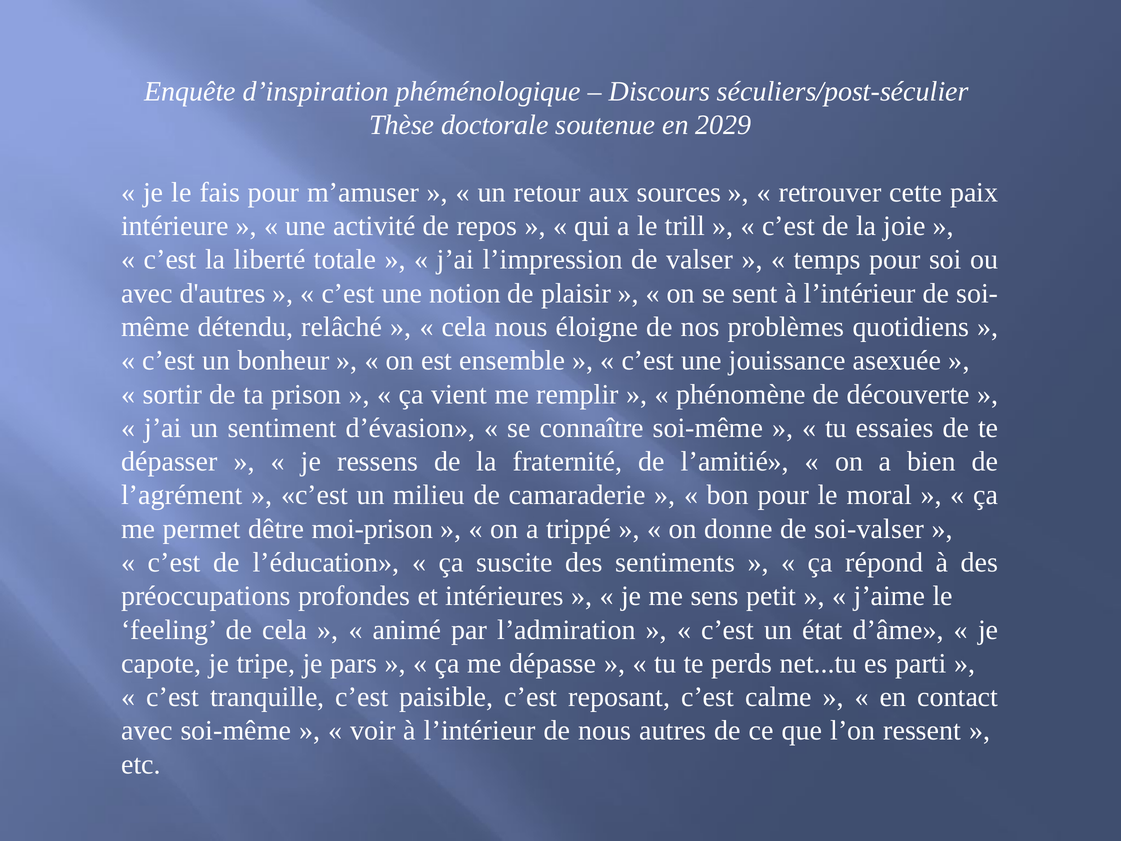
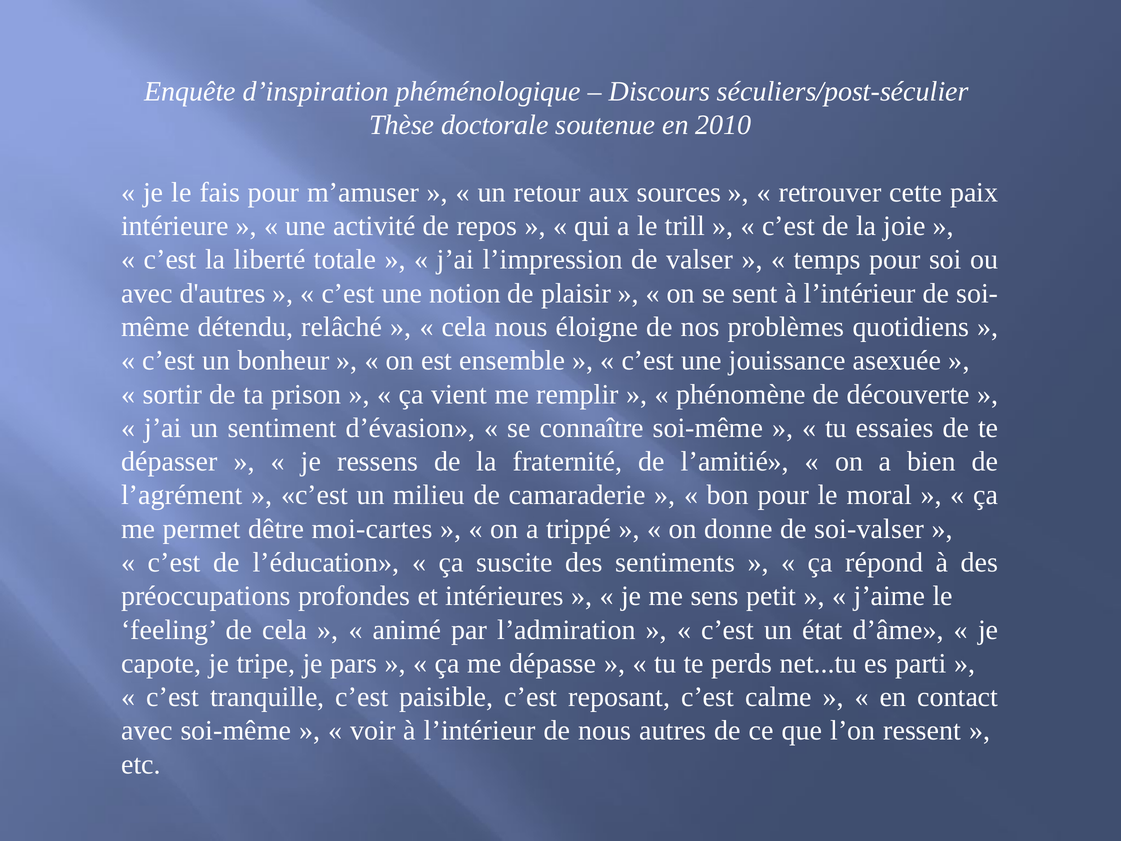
2029: 2029 -> 2010 (723, 125)
moi-prison: moi-prison -> moi-cartes (372, 529)
